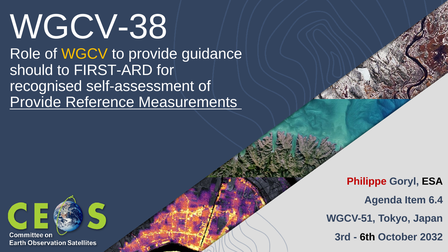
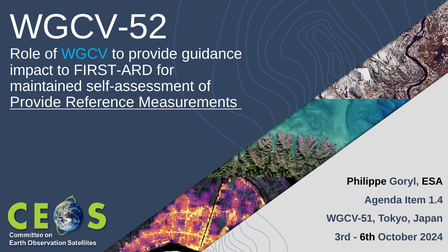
WGCV-38: WGCV-38 -> WGCV-52 (89, 27)
WGCV colour: yellow -> light blue (85, 54)
should: should -> impact (31, 70)
recognised: recognised -> maintained (46, 86)
Philippe colour: red -> black (367, 182)
6.4: 6.4 -> 1.4 (436, 200)
2032: 2032 -> 2024 (431, 237)
